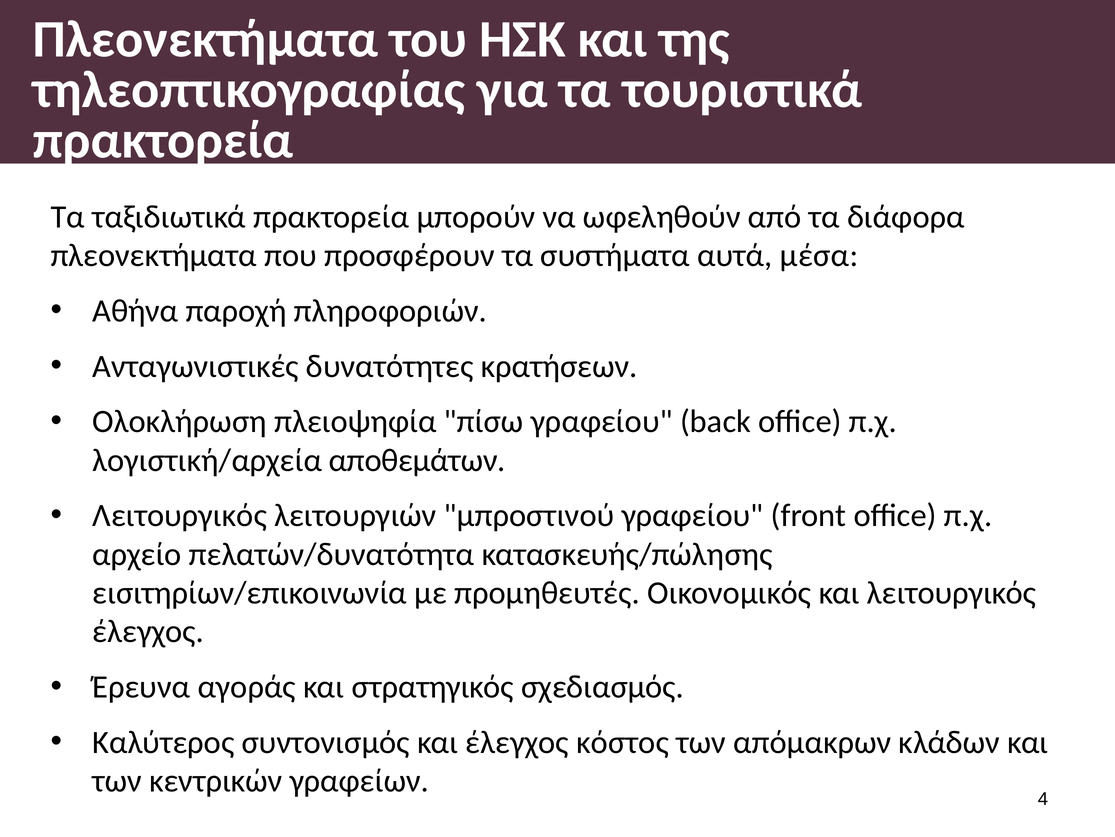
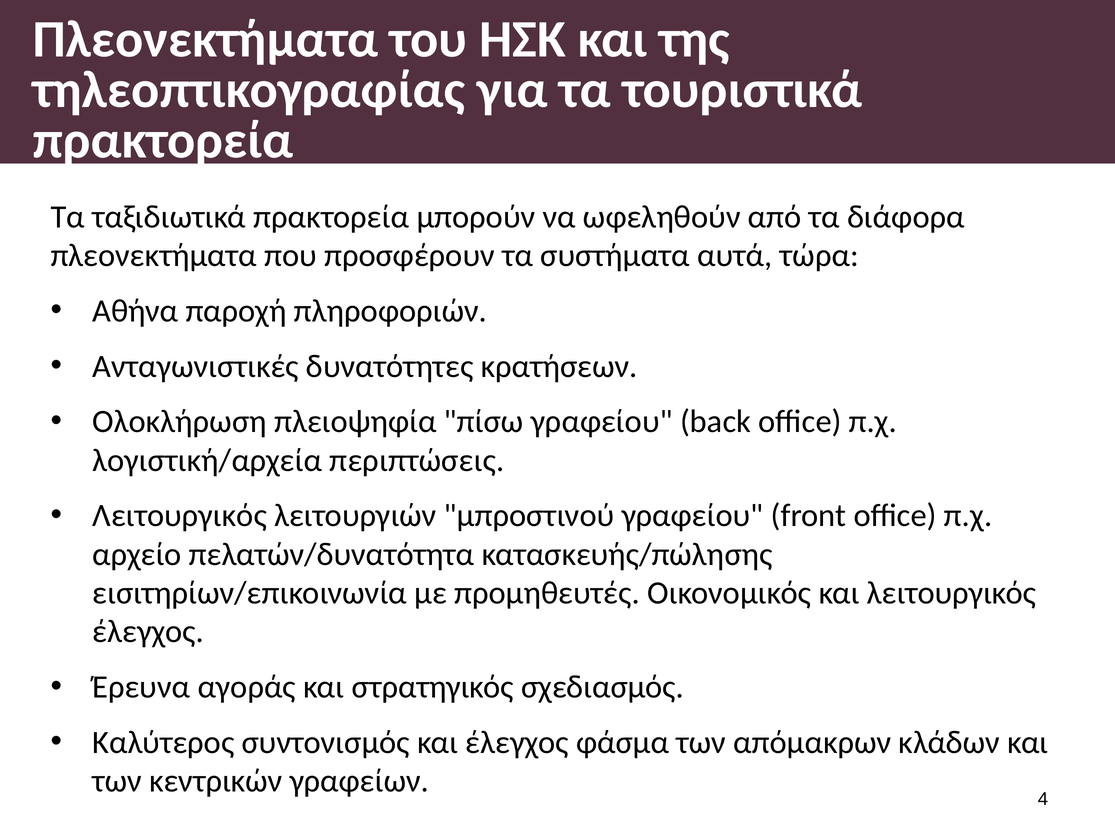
μέσα: μέσα -> τώρα (819, 255)
αποθεμάτων: αποθεμάτων -> περιπτώσεις (417, 460)
κόστος: κόστος -> φάσμα (623, 742)
